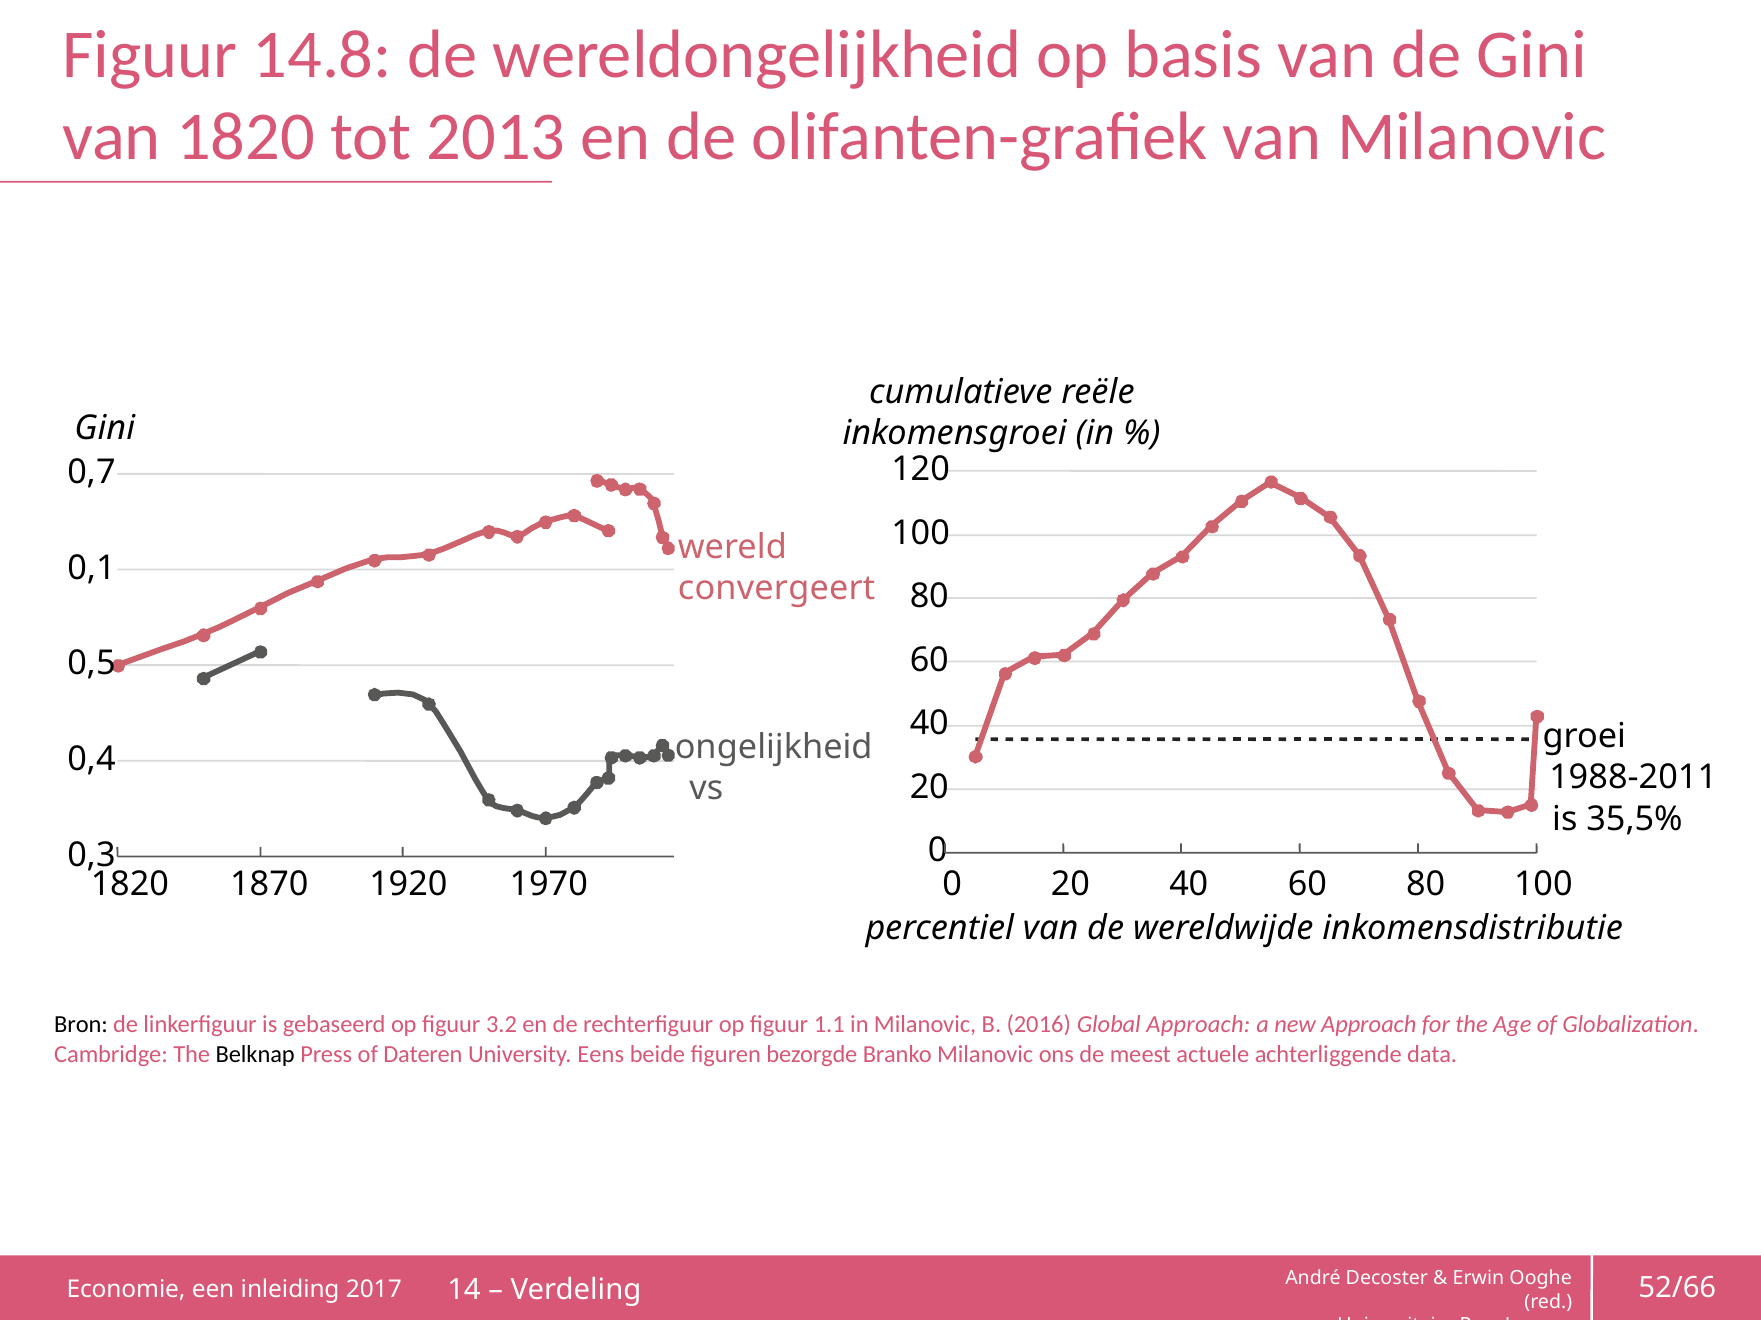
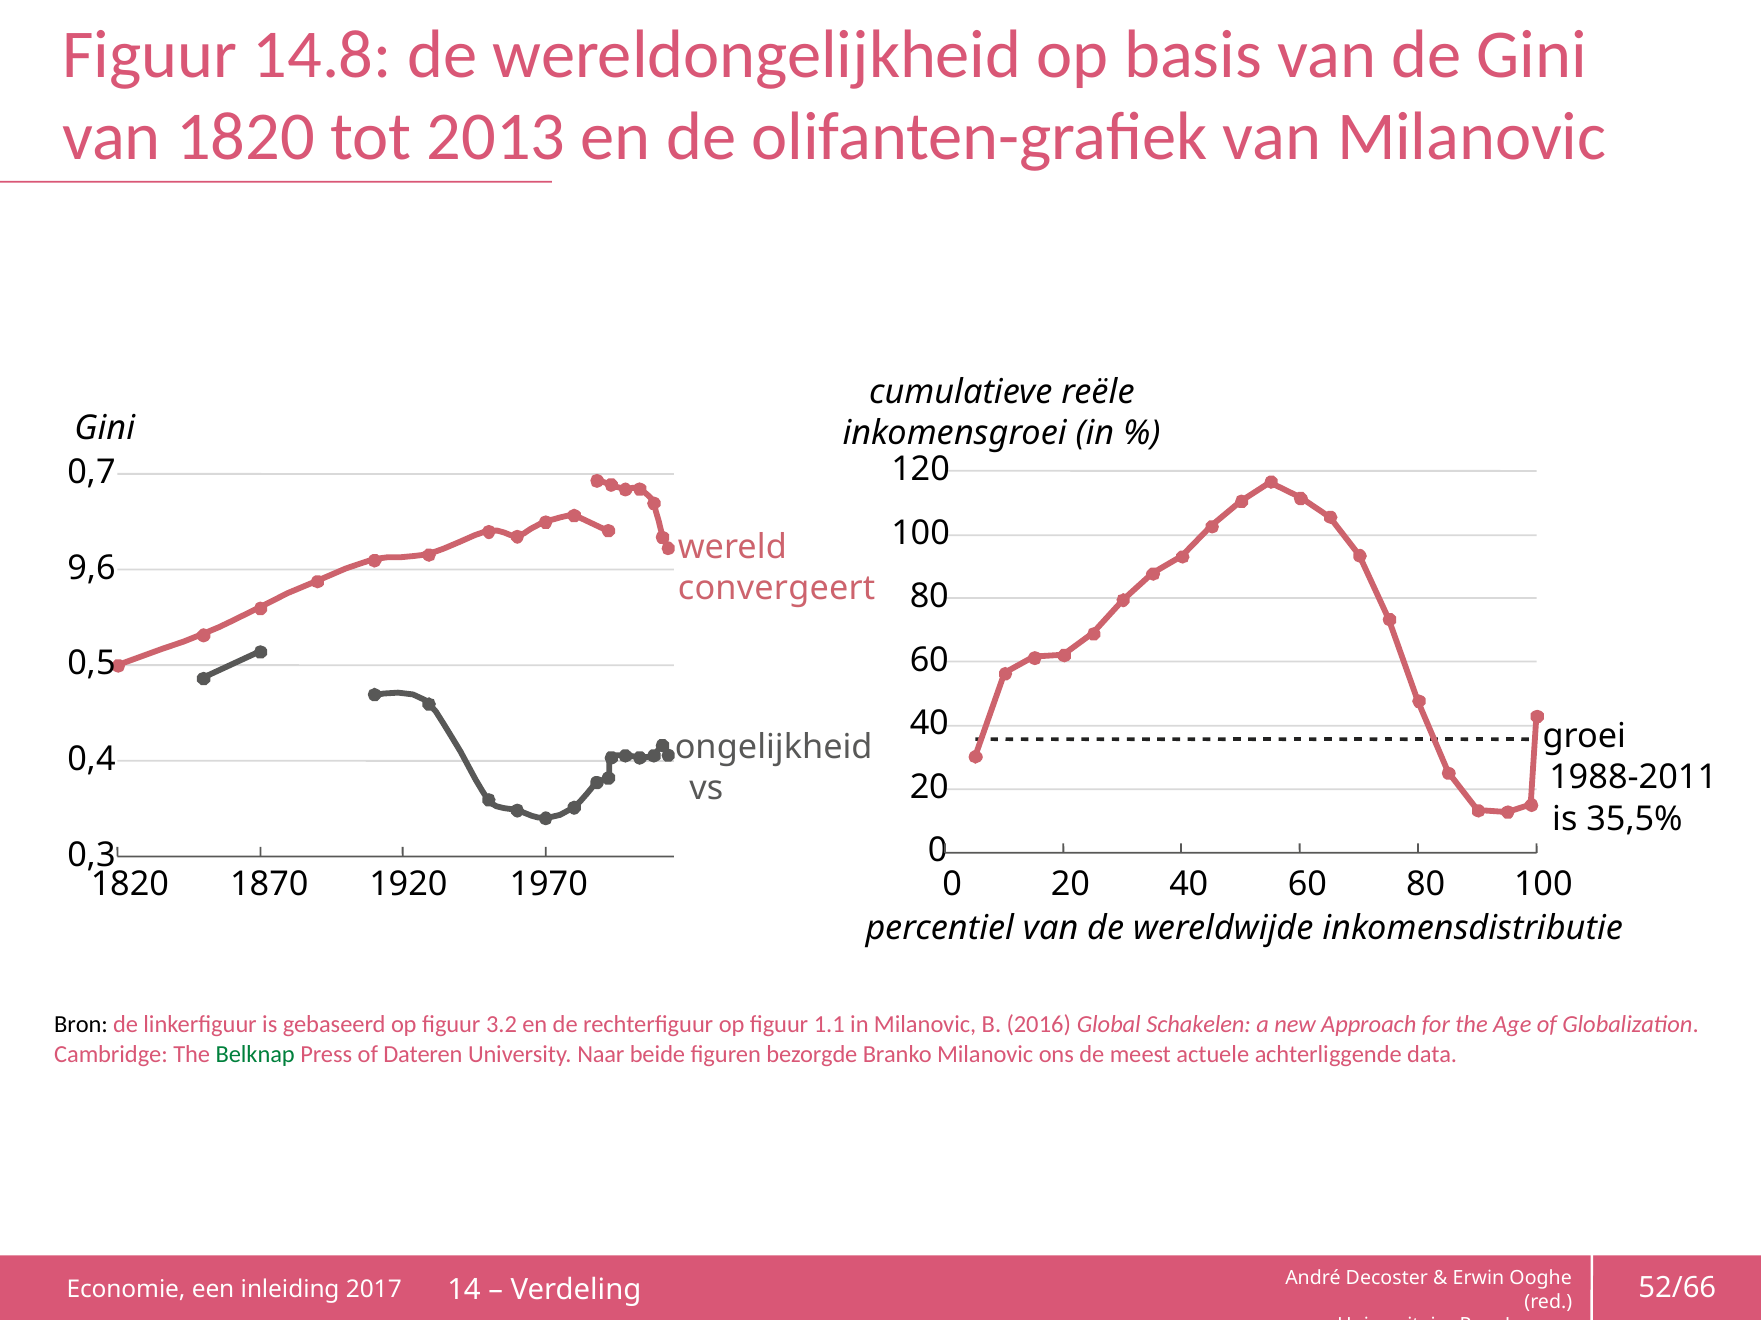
0,1: 0,1 -> 9,6 (92, 568)
Global Approach: Approach -> Schakelen (1199, 1025)
Belknap colour: black -> green (255, 1055)
Eens: Eens -> Naar (601, 1055)
